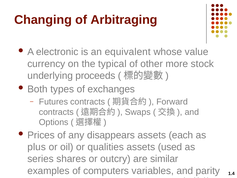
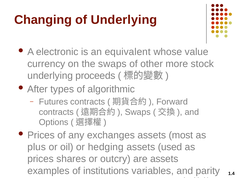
of Arbitraging: Arbitraging -> Underlying (124, 20)
the typical: typical -> swaps (112, 64)
Both: Both -> After (38, 89)
exchanges: exchanges -> algorithmic (111, 89)
disappears: disappears -> exchanges (111, 135)
each: each -> most (181, 135)
qualities: qualities -> hedging (106, 147)
series: series -> prices (41, 159)
are similar: similar -> assets (164, 159)
computers: computers -> institutions (106, 170)
